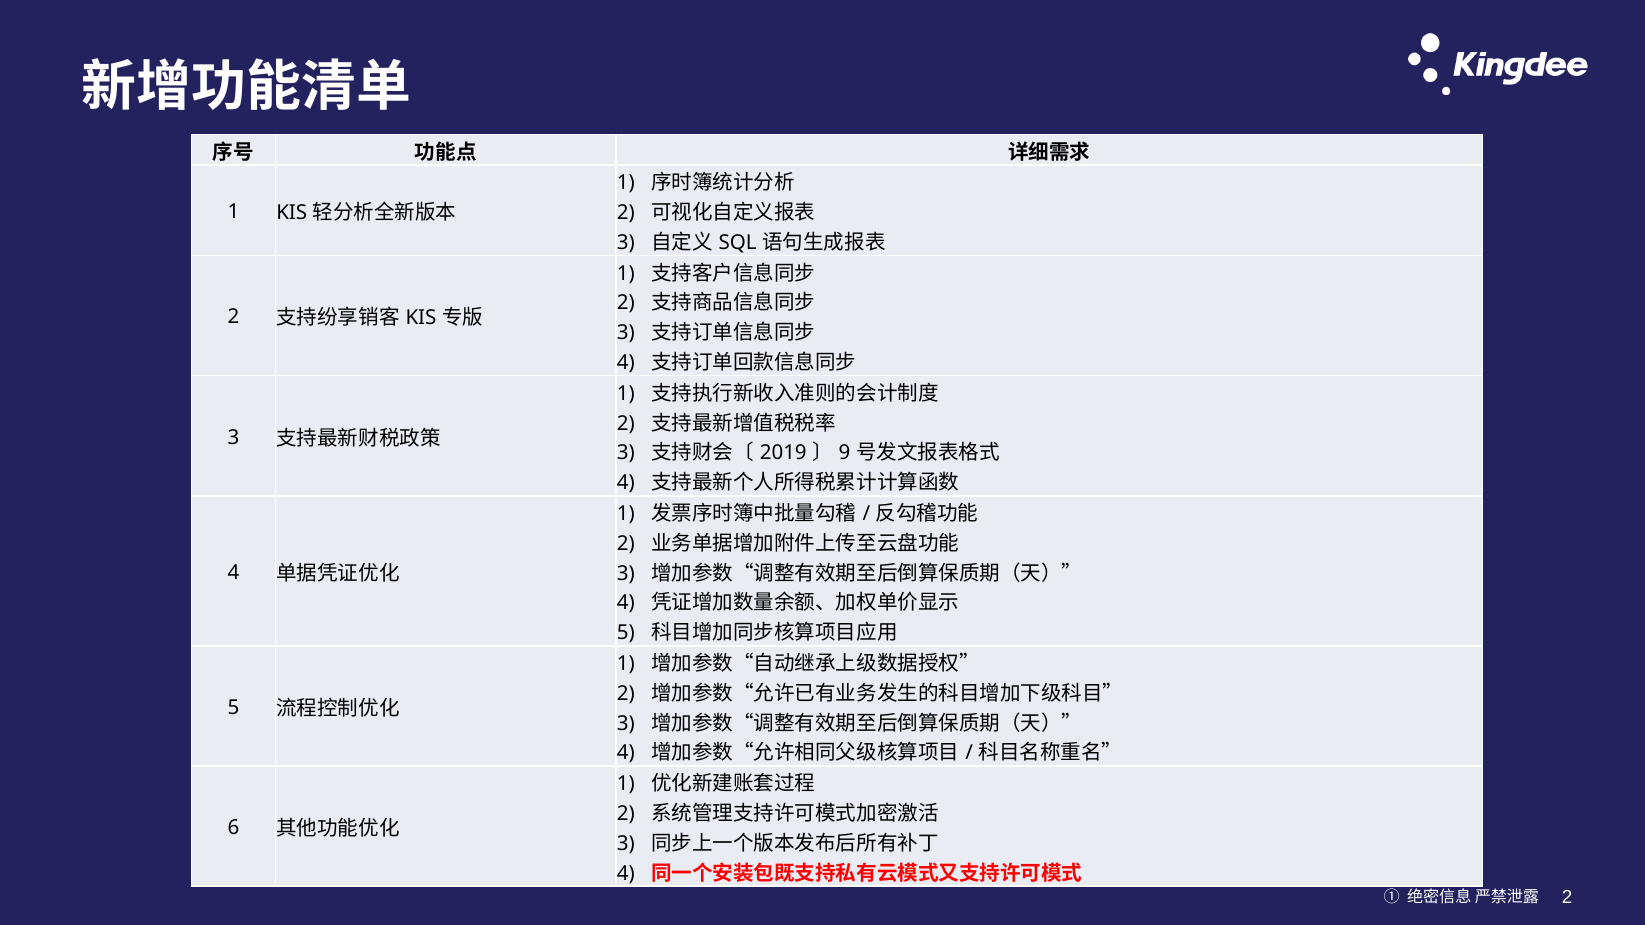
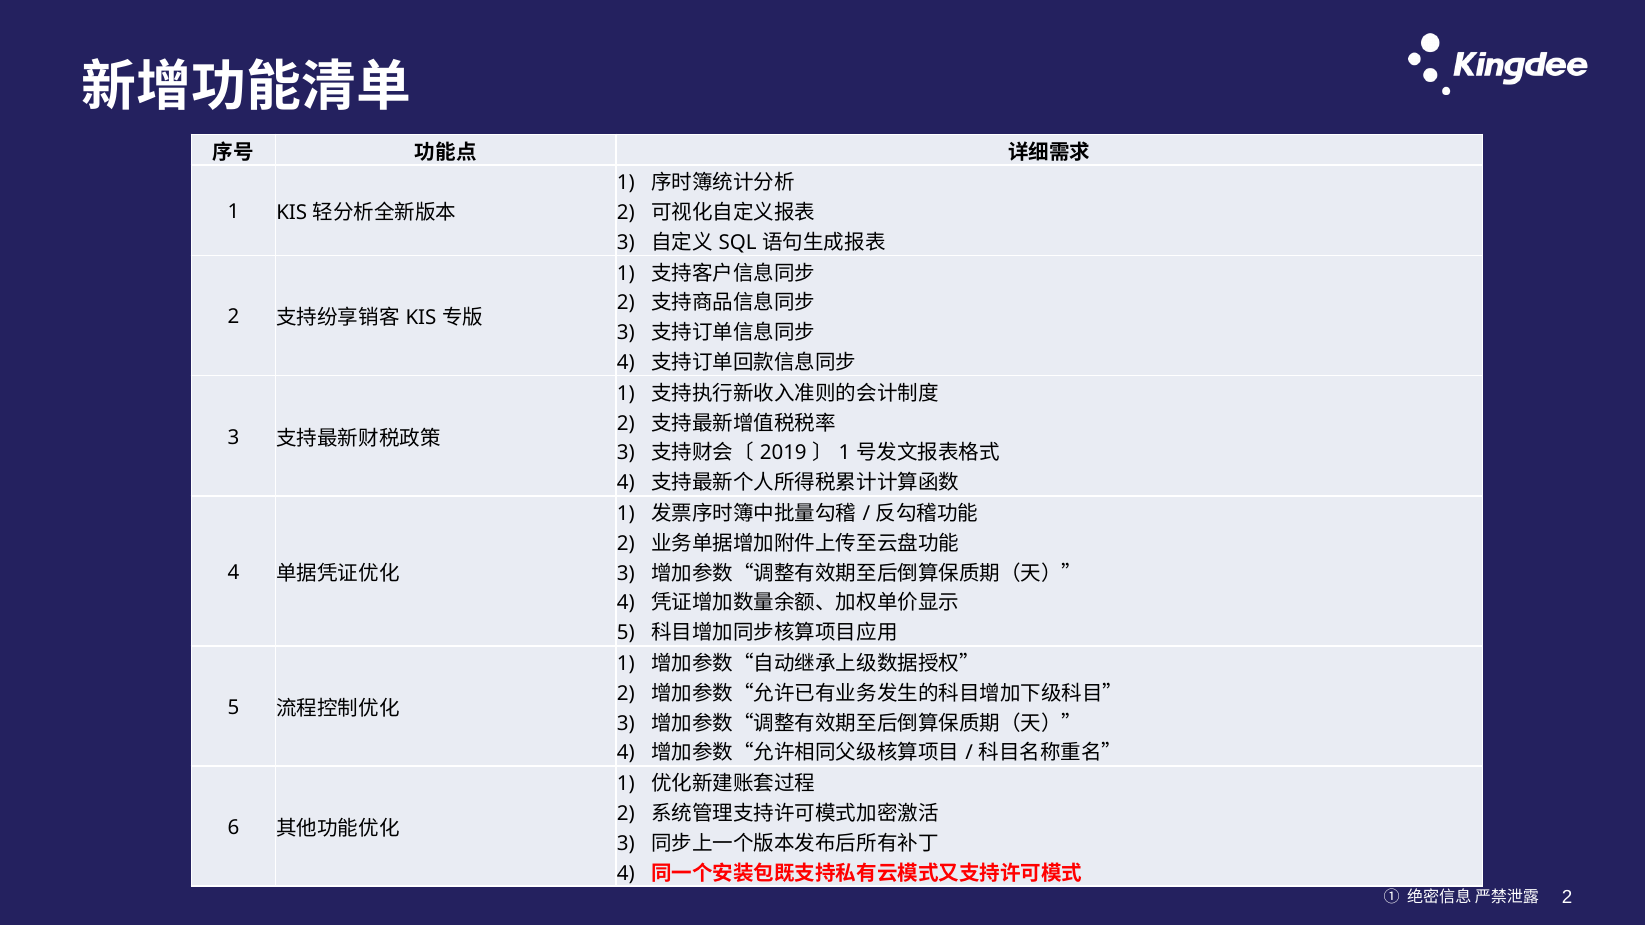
9: 9 -> 1 (845, 453)
